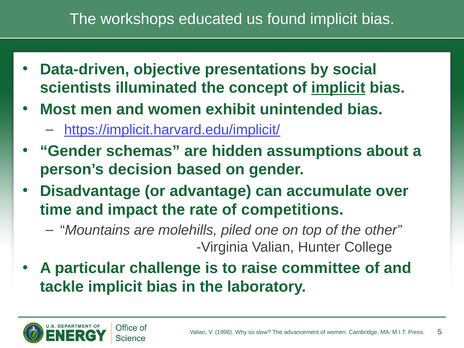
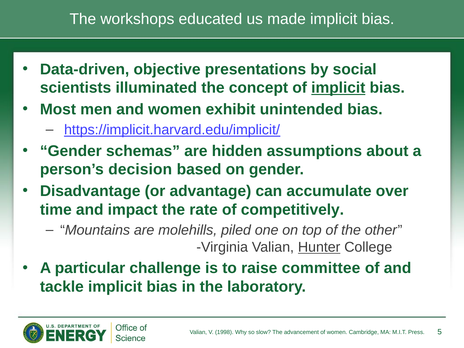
found: found -> made (287, 19)
competitions: competitions -> competitively (292, 210)
Hunter underline: none -> present (319, 247)
